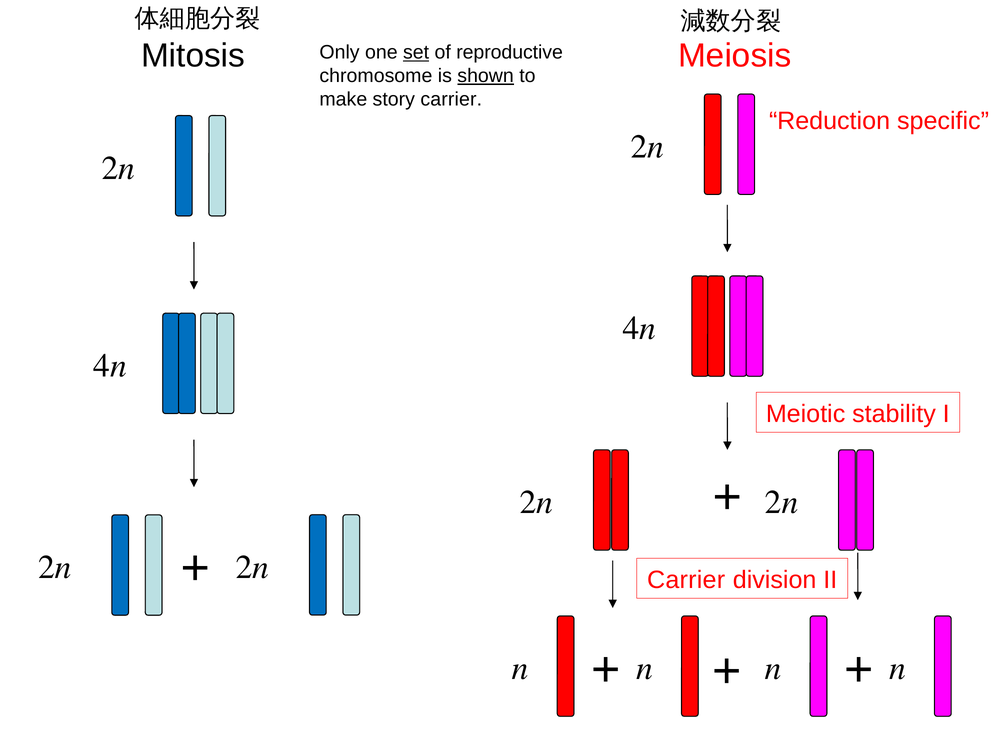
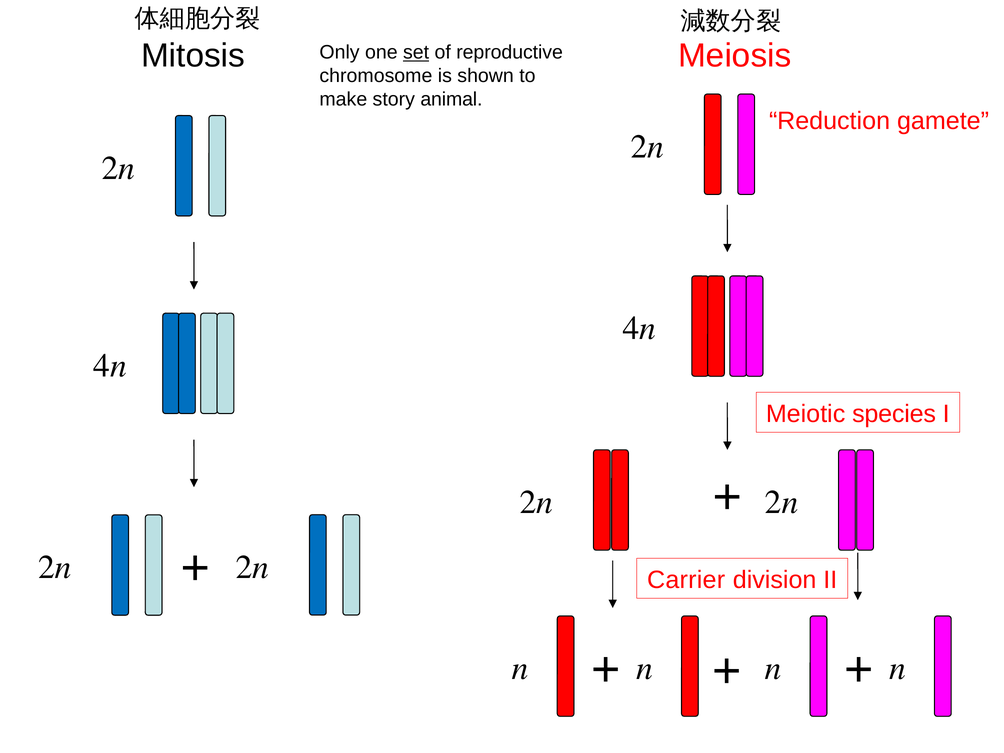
shown underline: present -> none (486, 76)
story carrier: carrier -> animal (451, 99)
specific: specific -> gamete (943, 121)
stability: stability -> species (894, 414)
